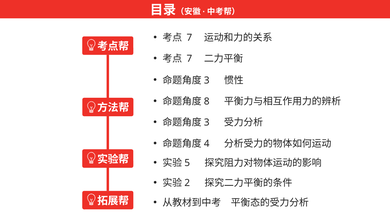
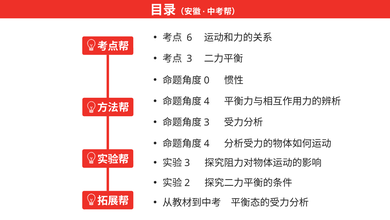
7: 7 -> 6 (189, 38)
7: 7 -> 3 (189, 59)
3: 3 -> 0 (207, 80)
8: 8 -> 4 (207, 101)
5: 5 -> 3 (187, 162)
